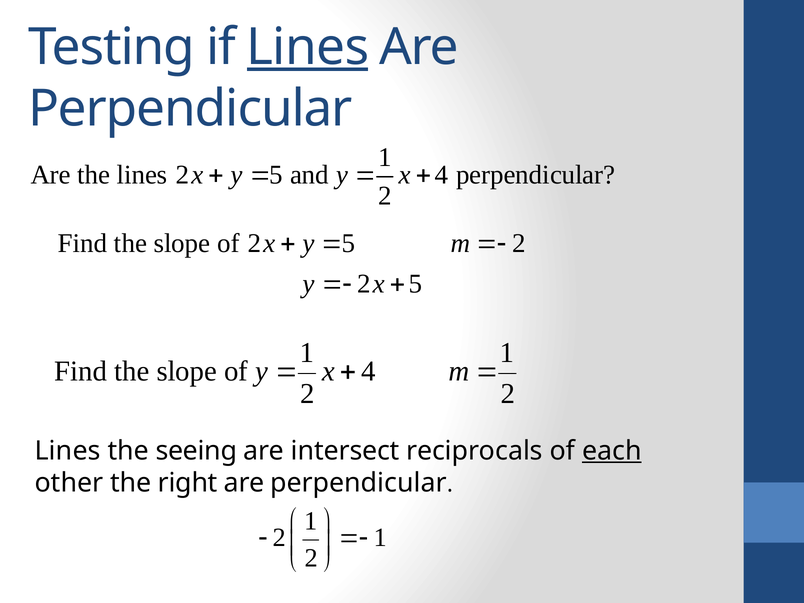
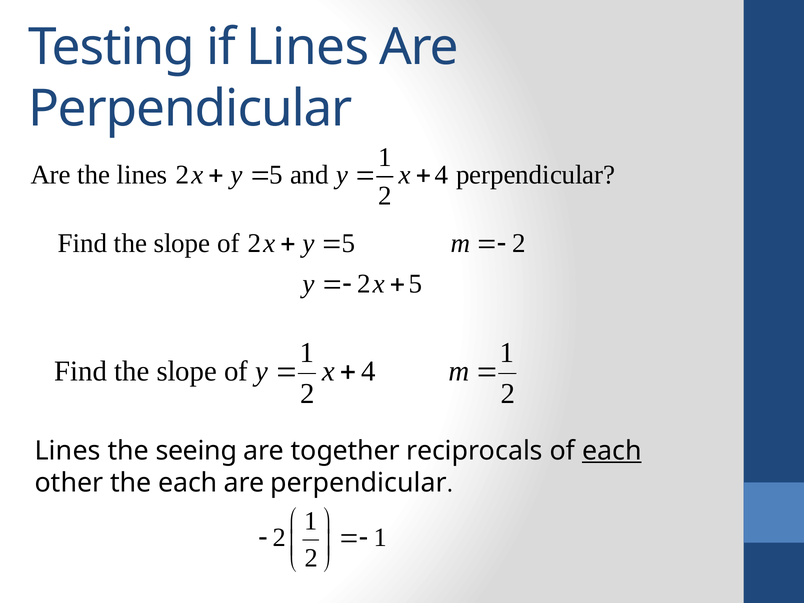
Lines underline: present -> none (308, 47)
intersect: intersect -> together (345, 451)
the right: right -> each (188, 483)
